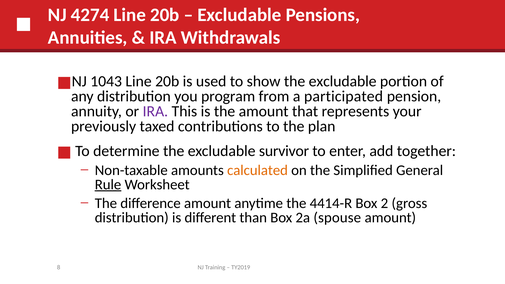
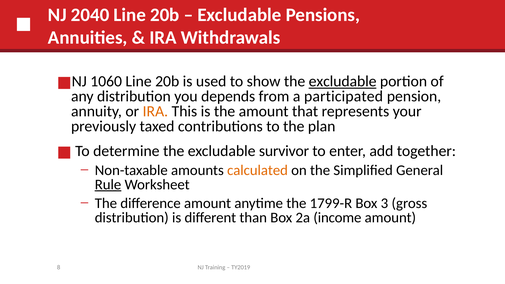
4274: 4274 -> 2040 (90, 15)
1043: 1043 -> 1060 (106, 81)
excludable underline: none -> present (343, 81)
program: program -> depends (228, 96)
IRA colour: purple -> orange (155, 111)
4414-R: 4414-R -> 1799-R (331, 203)
2: 2 -> 3 (384, 203)
spouse: spouse -> income (337, 218)
